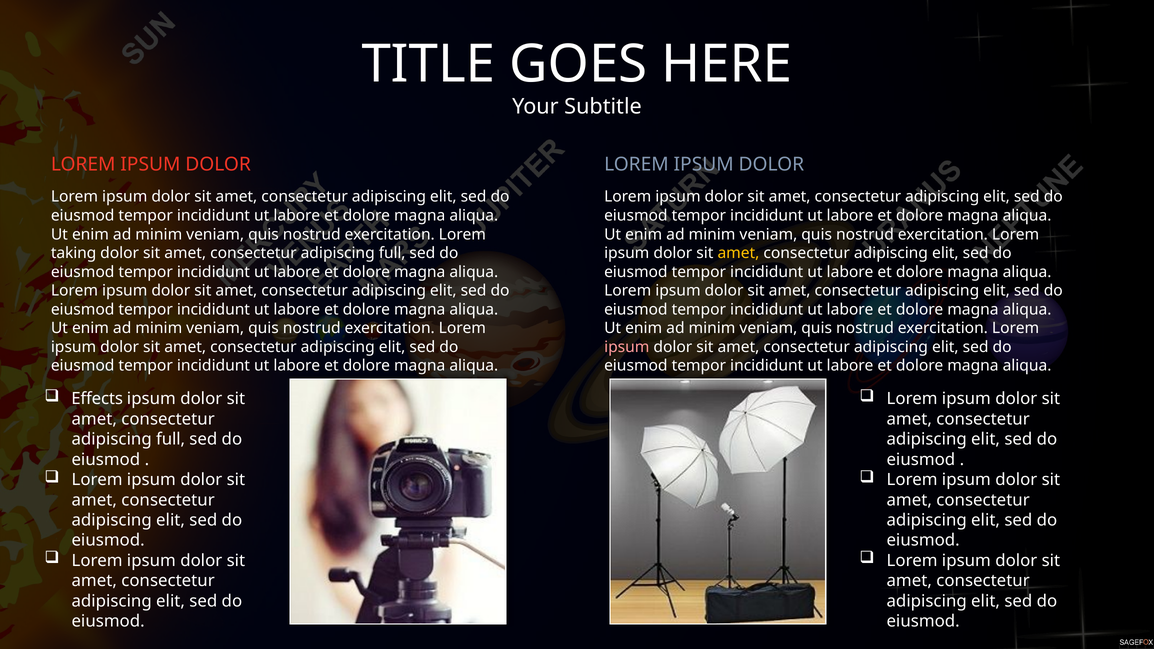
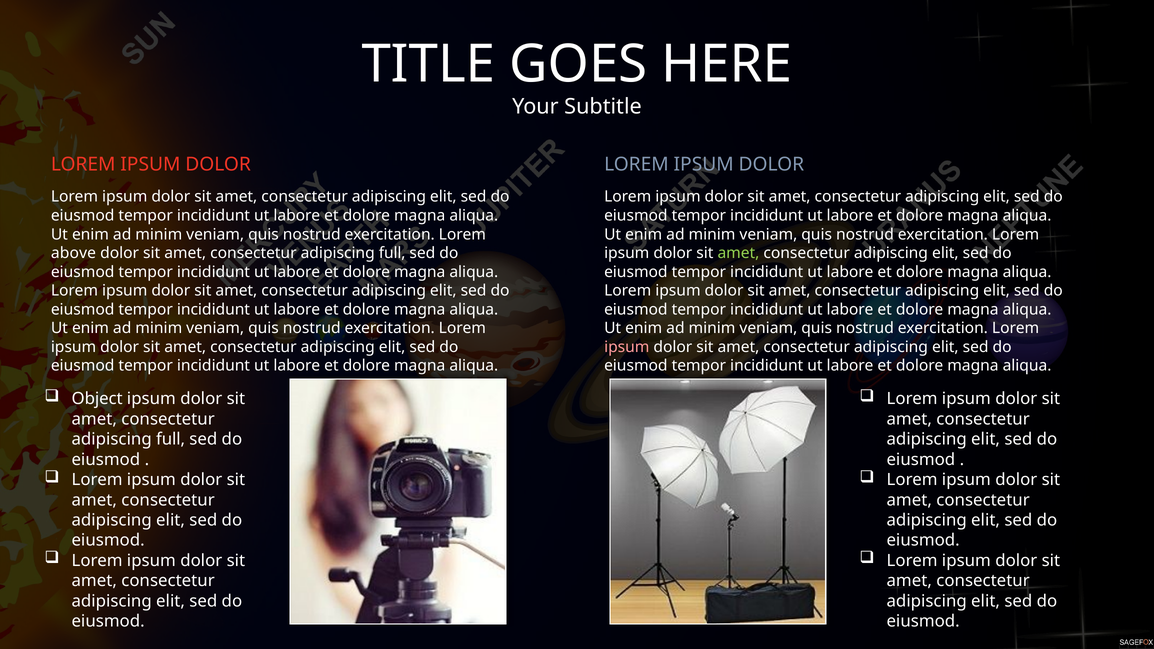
taking: taking -> above (73, 253)
amet colour: yellow -> light green (738, 253)
Effects: Effects -> Object (97, 399)
